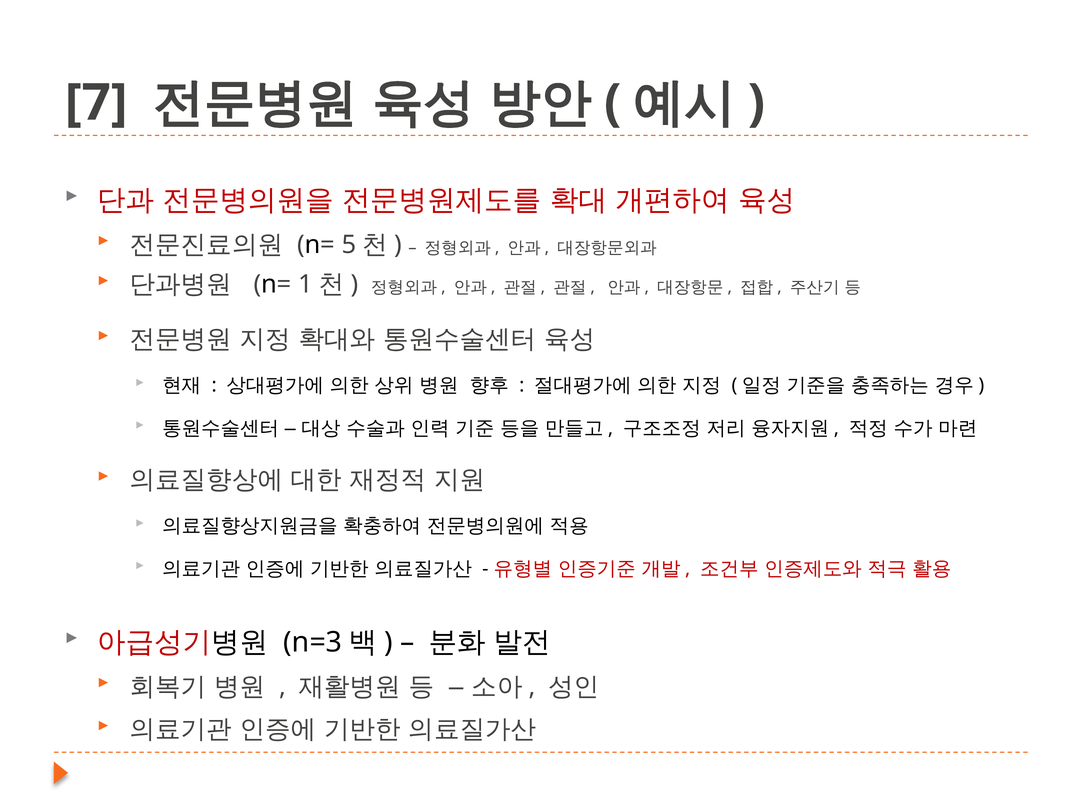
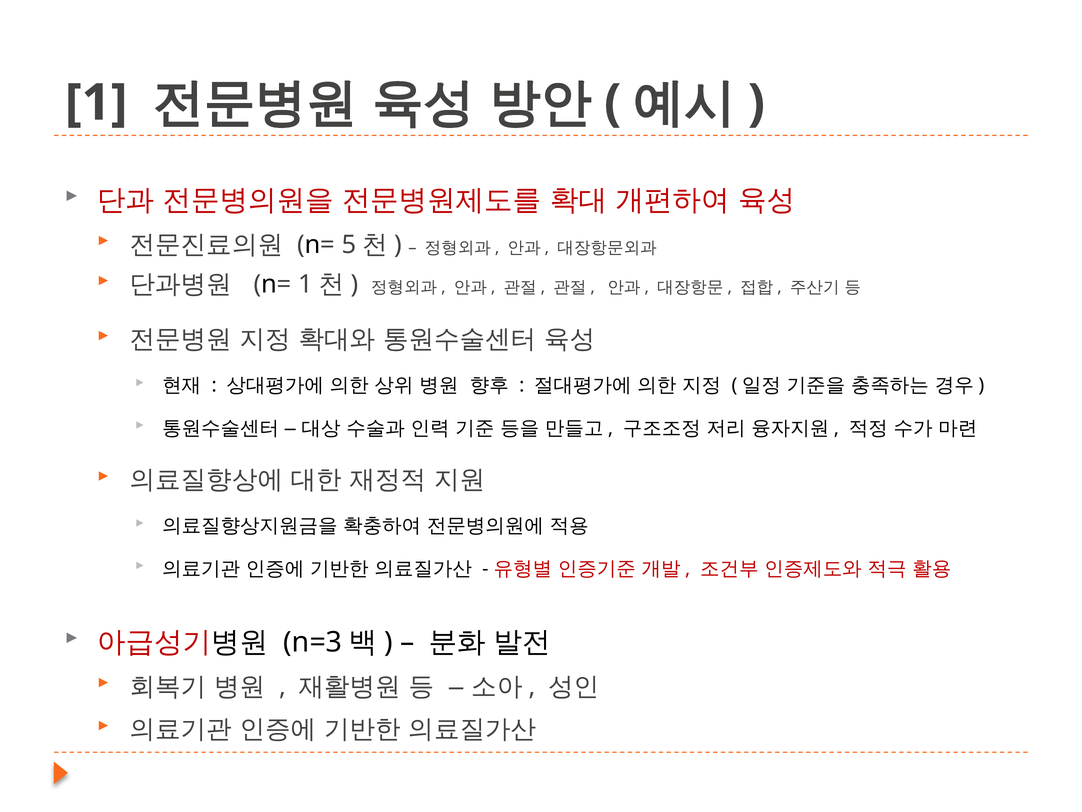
7: 7 -> 1 (96, 103)
